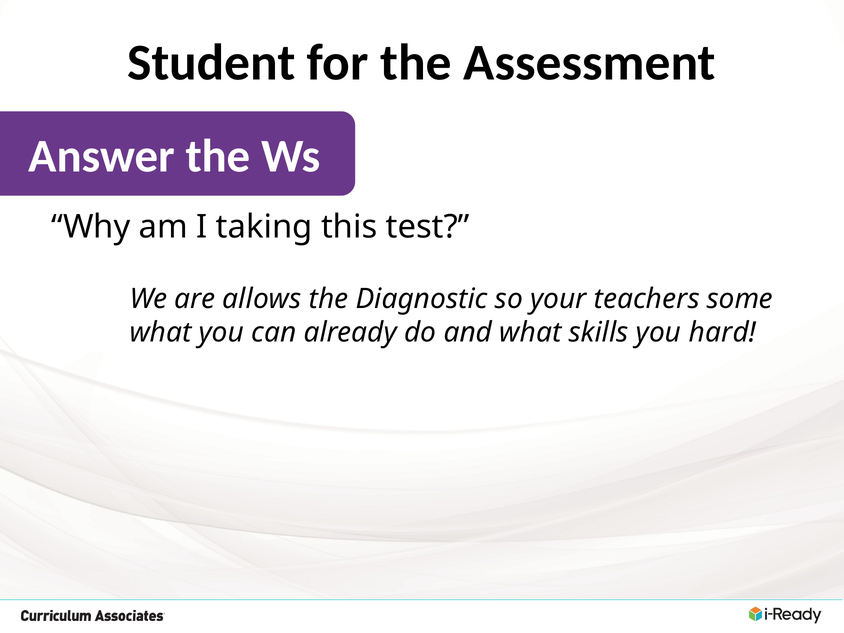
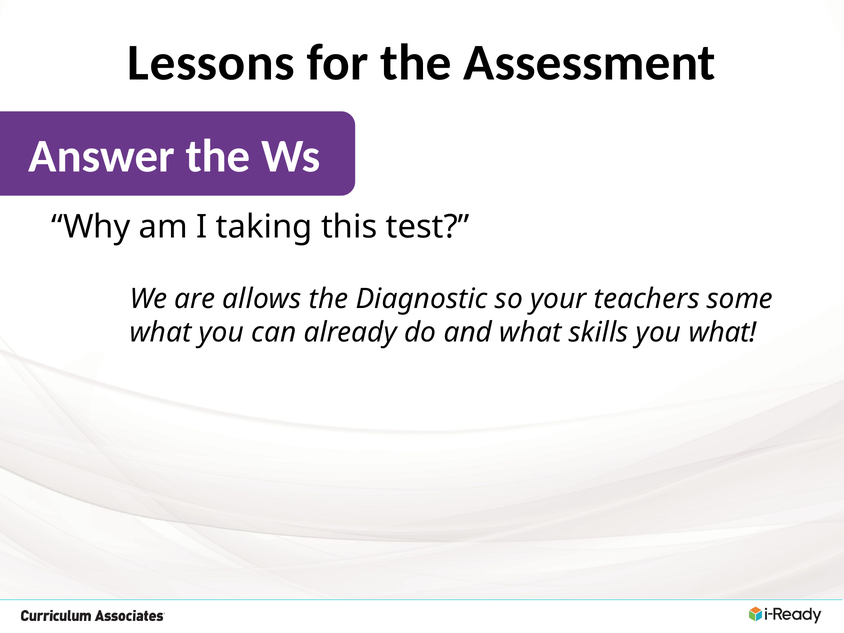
Student: Student -> Lessons (211, 63)
you hard: hard -> what (723, 333)
